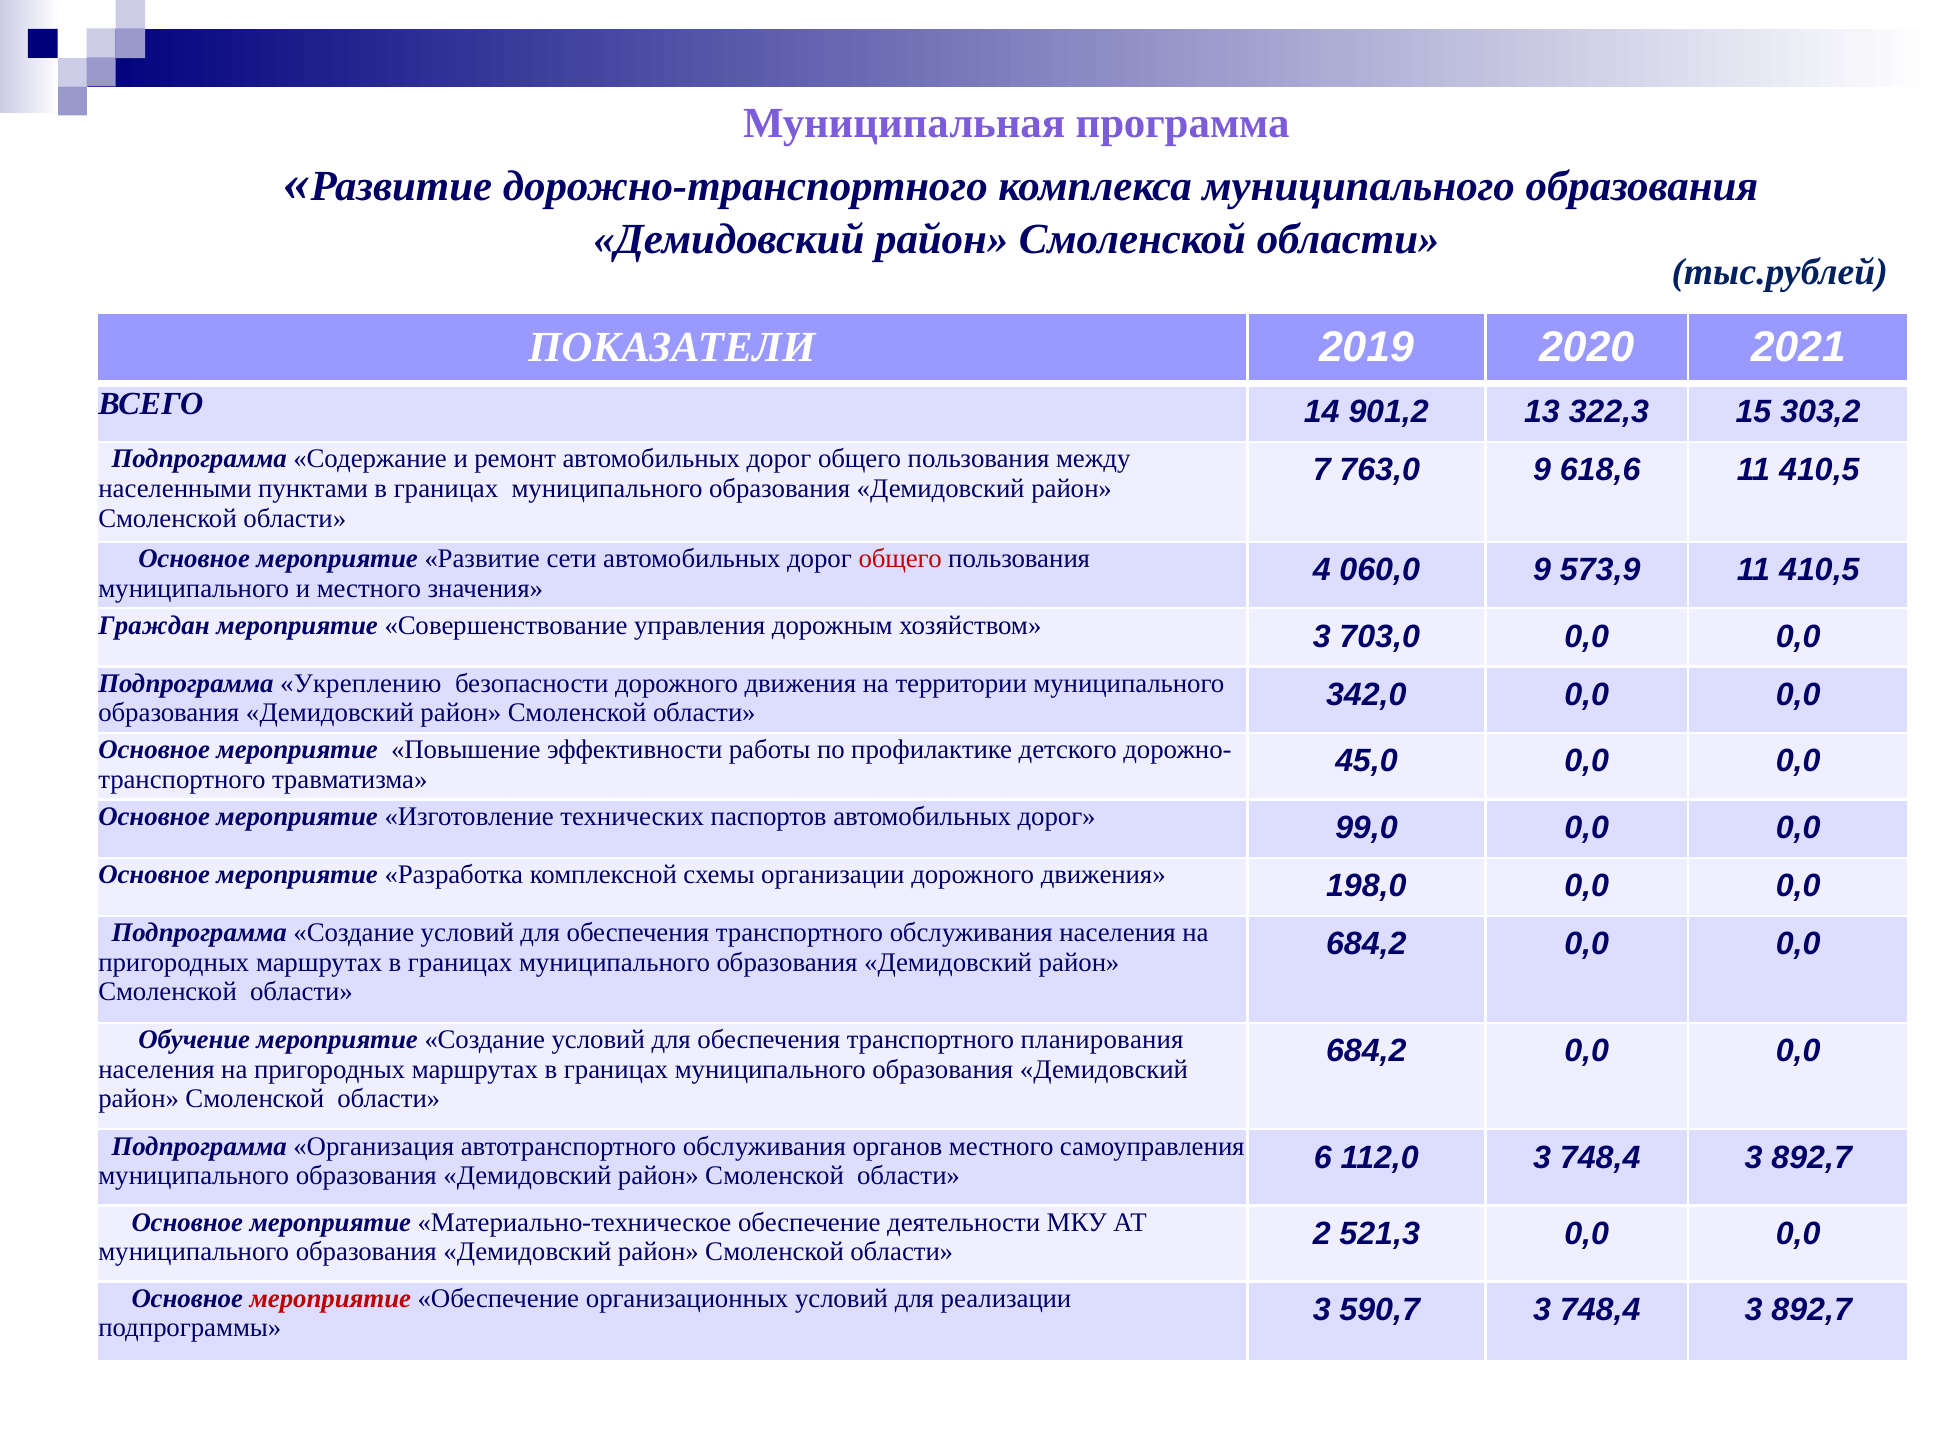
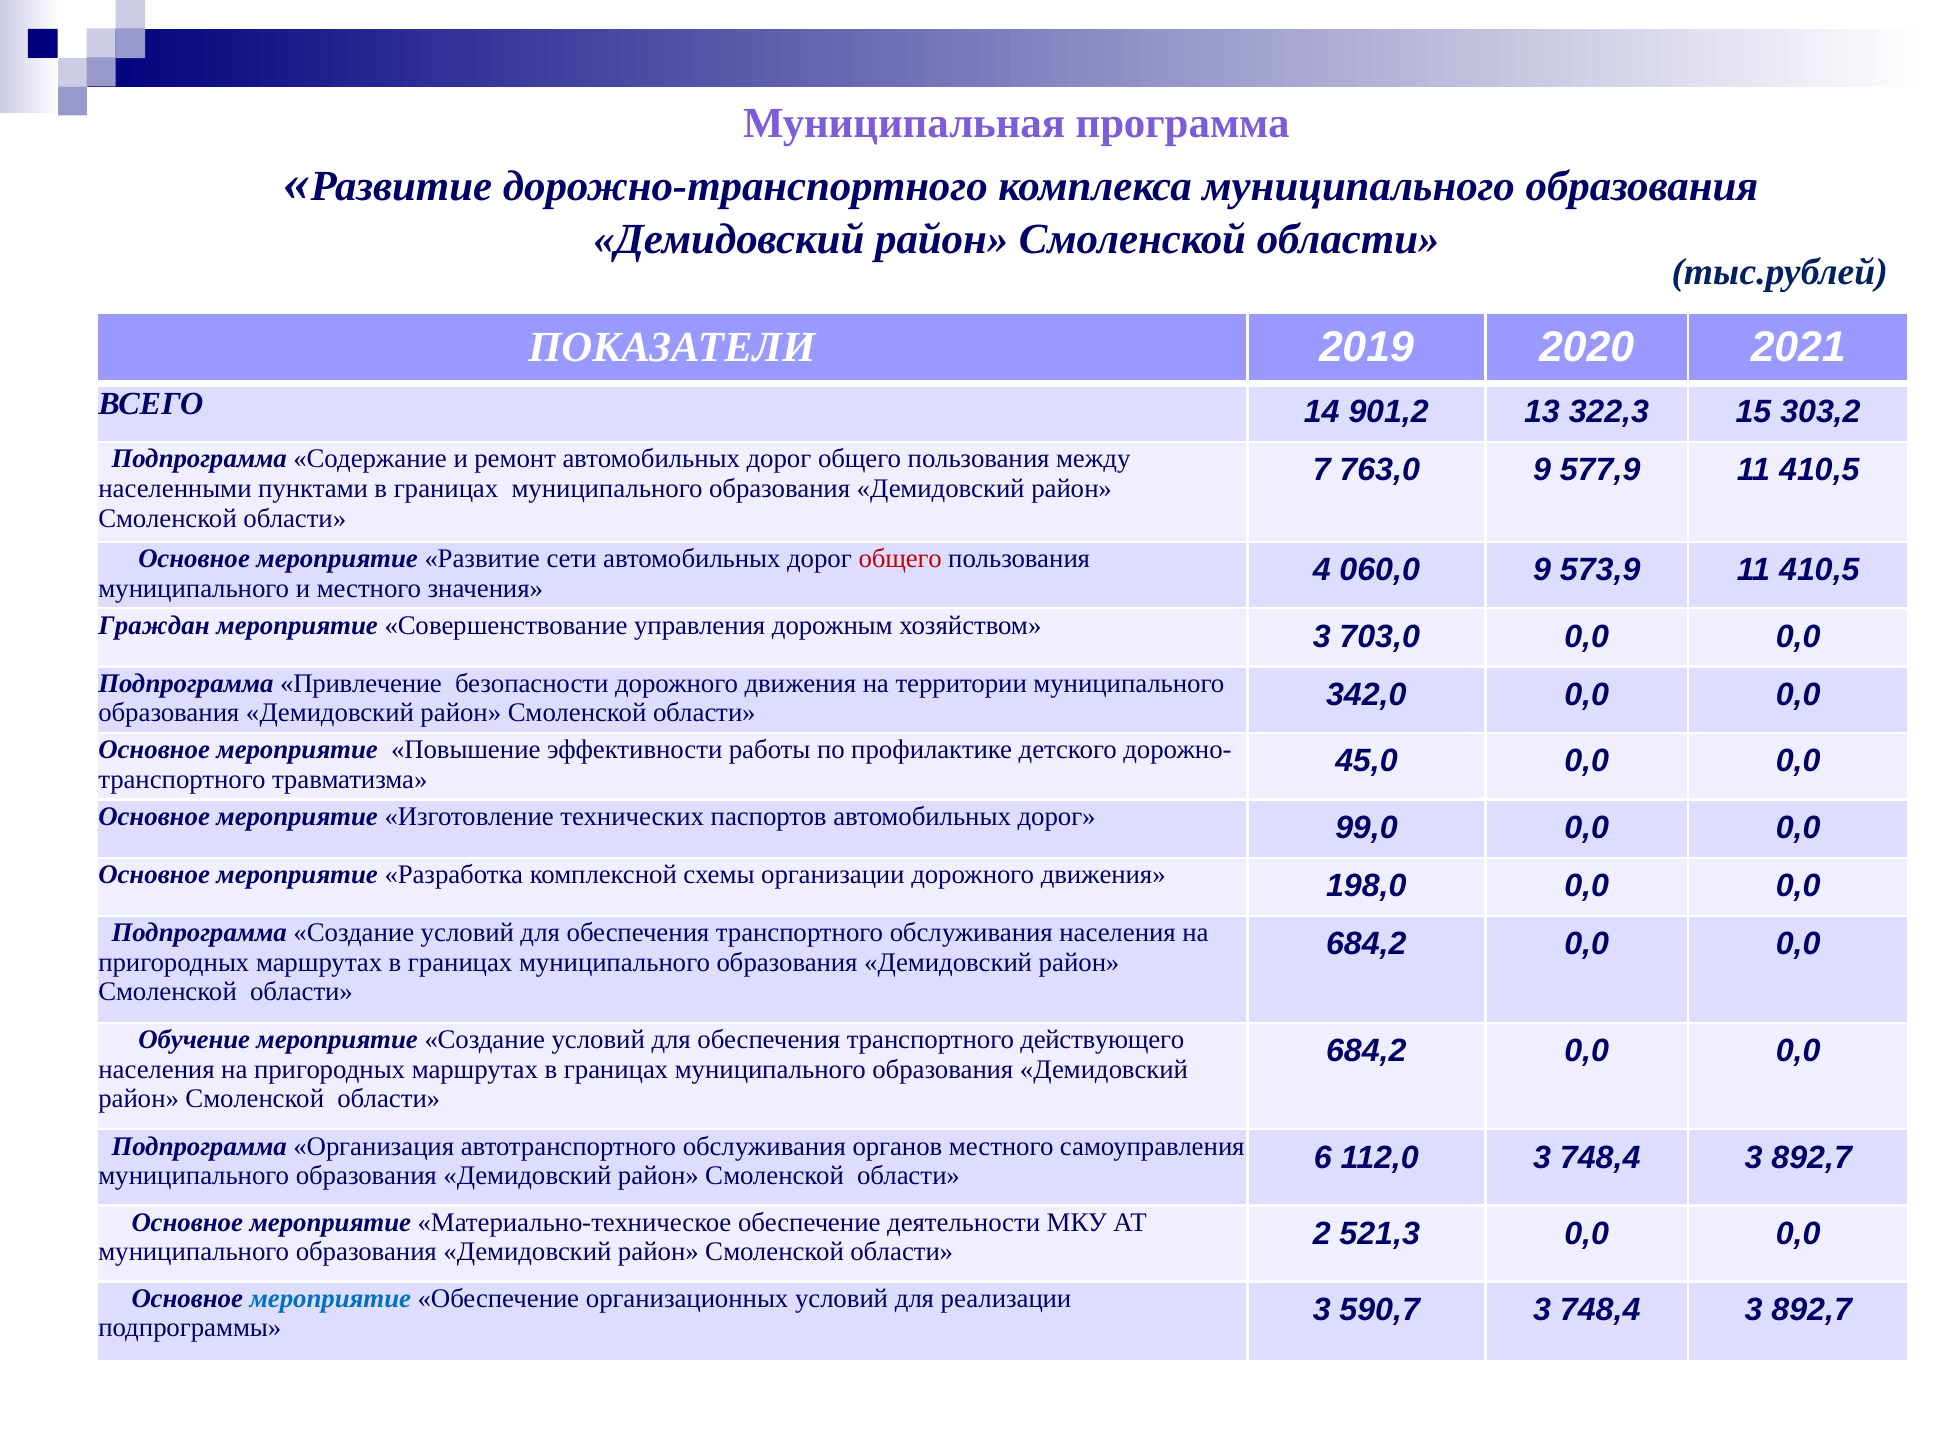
618,6: 618,6 -> 577,9 (1600, 470)
Укреплению: Укреплению -> Привлечение (361, 683)
планирования: планирования -> действующего (1102, 1040)
мероприятие colour: red -> blue (330, 1298)
